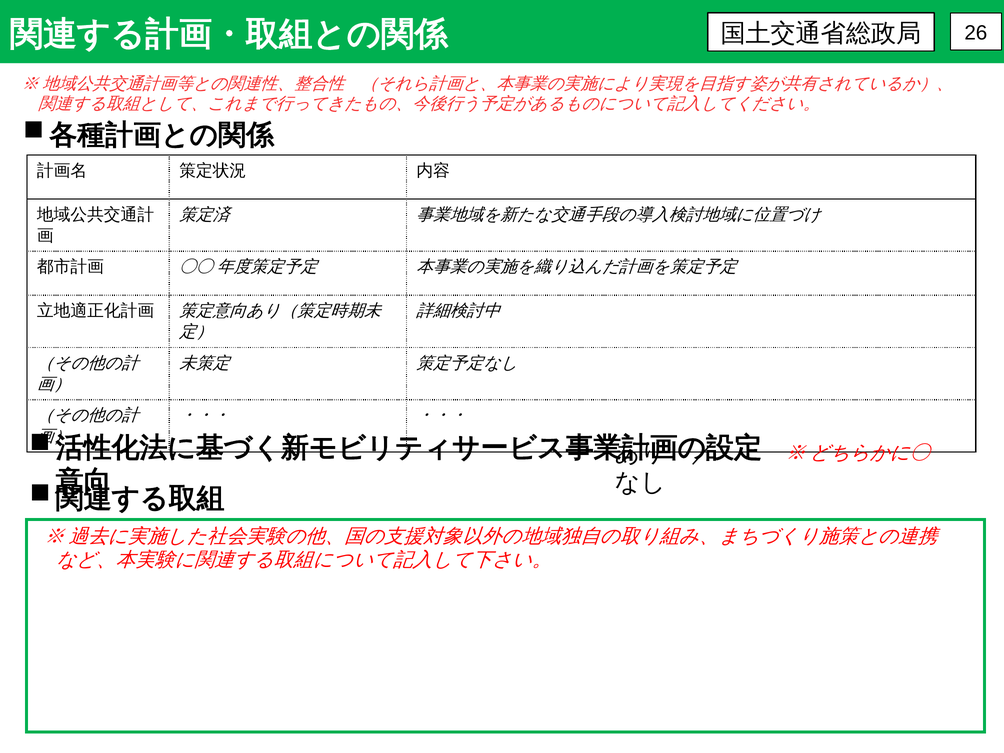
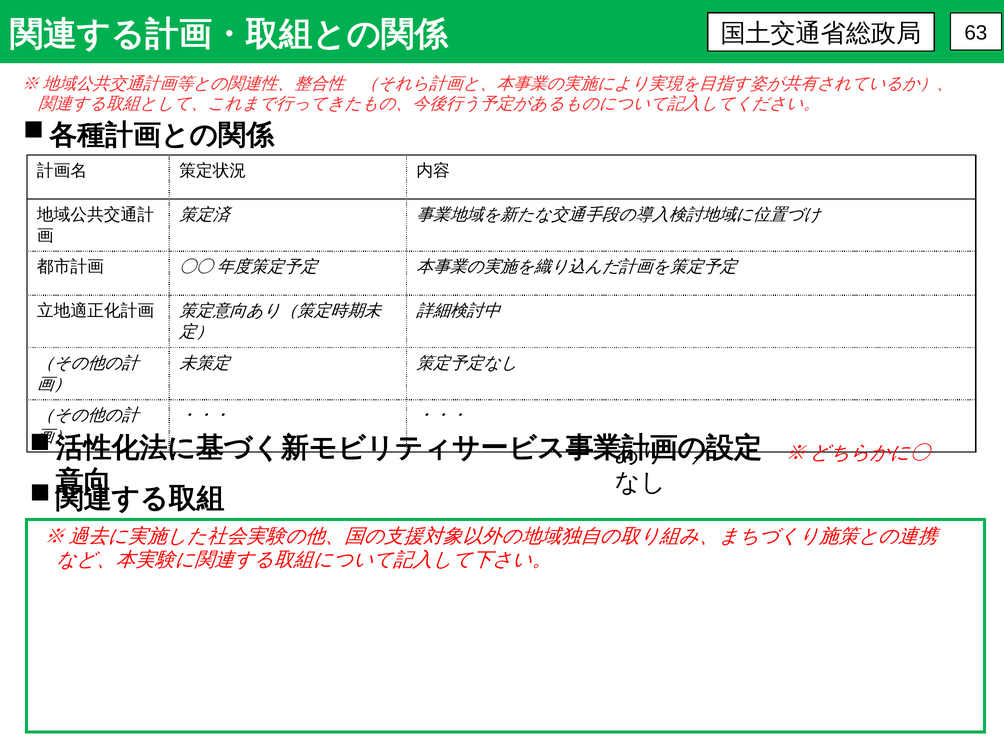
26: 26 -> 63 (976, 33)
